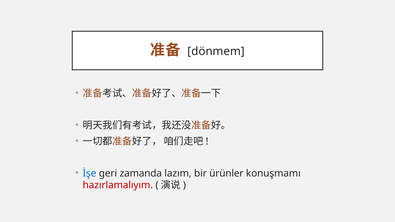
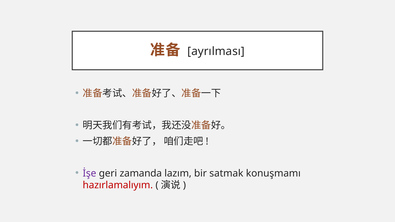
dönmem: dönmem -> ayrılması (216, 51)
İşe colour: blue -> purple (89, 173)
ürünler: ürünler -> satmak (226, 173)
